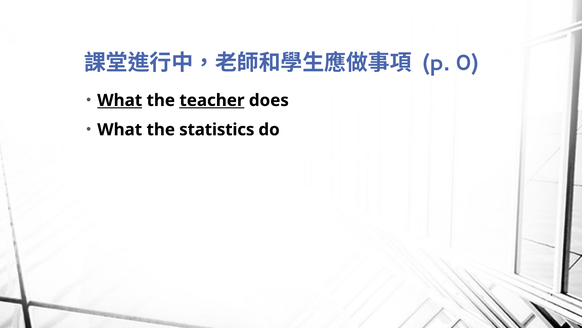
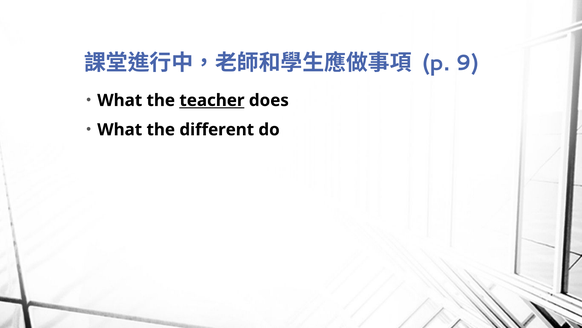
0: 0 -> 9 (468, 63)
What underline: present -> none (120, 100)
statistics: statistics -> different (217, 129)
